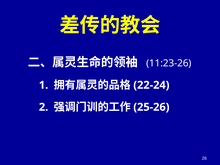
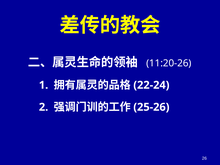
11:23-26: 11:23-26 -> 11:20-26 (169, 63)
